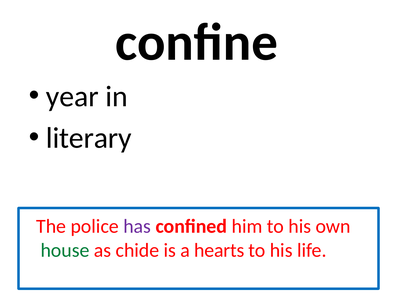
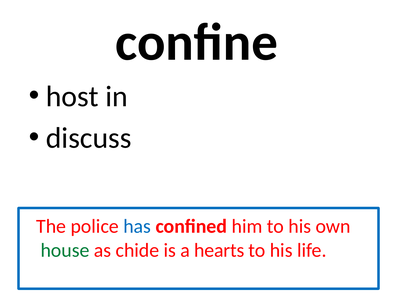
year: year -> host (72, 96)
literary: literary -> discuss (89, 138)
has colour: purple -> blue (137, 226)
